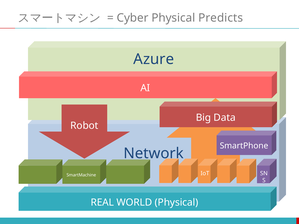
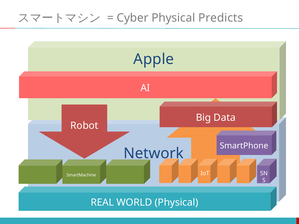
Azure: Azure -> Apple (154, 59)
